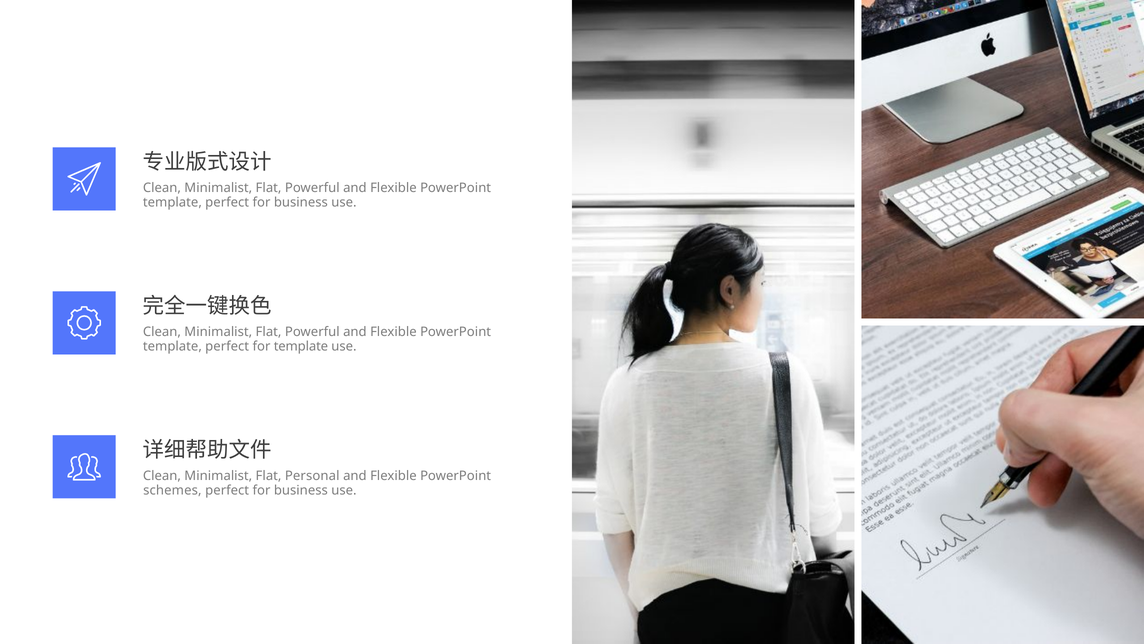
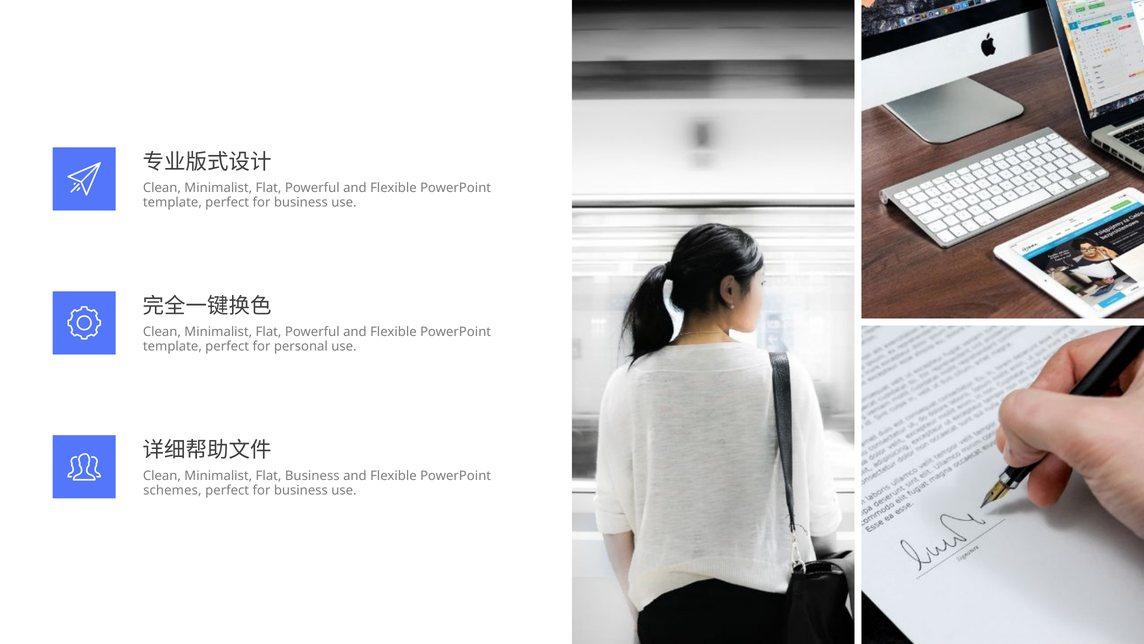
for template: template -> personal (301, 346)
Flat Personal: Personal -> Business (312, 476)
